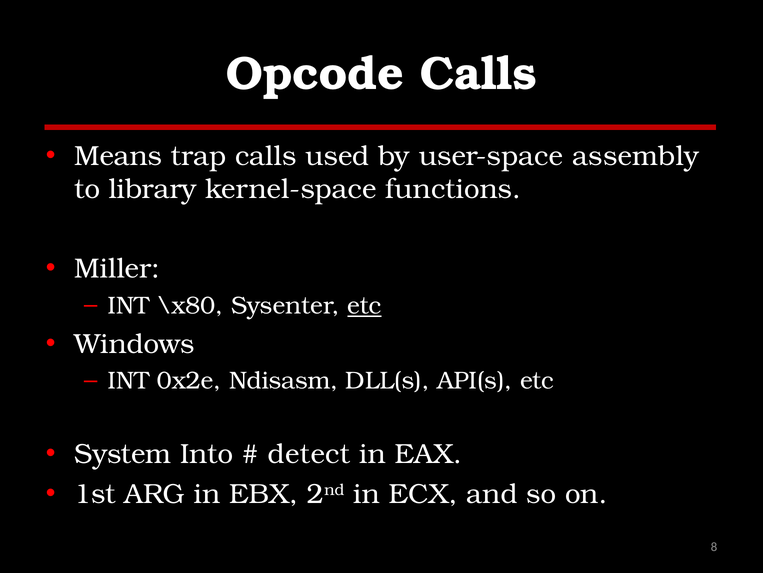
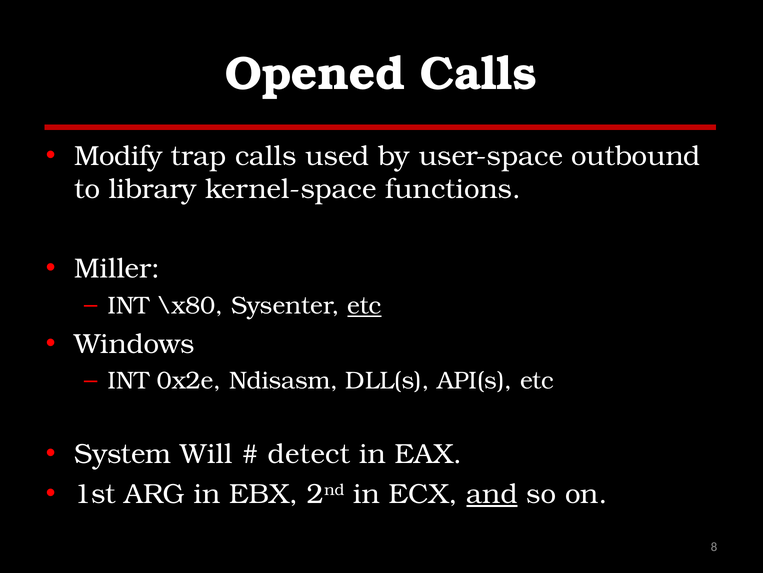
Opcode: Opcode -> Opened (315, 74)
Means: Means -> Modify (118, 156)
assembly: assembly -> outbound (636, 156)
Into: Into -> Will (206, 454)
and underline: none -> present (492, 494)
